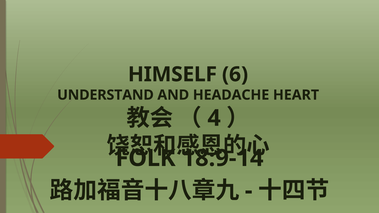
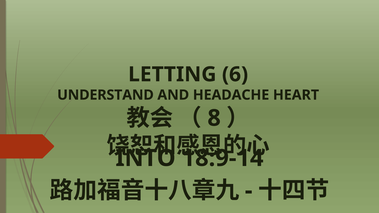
HIMSELF: HIMSELF -> LETTING (172, 74)
4: 4 -> 8 (214, 118)
FOLK: FOLK -> INTO (146, 158)
